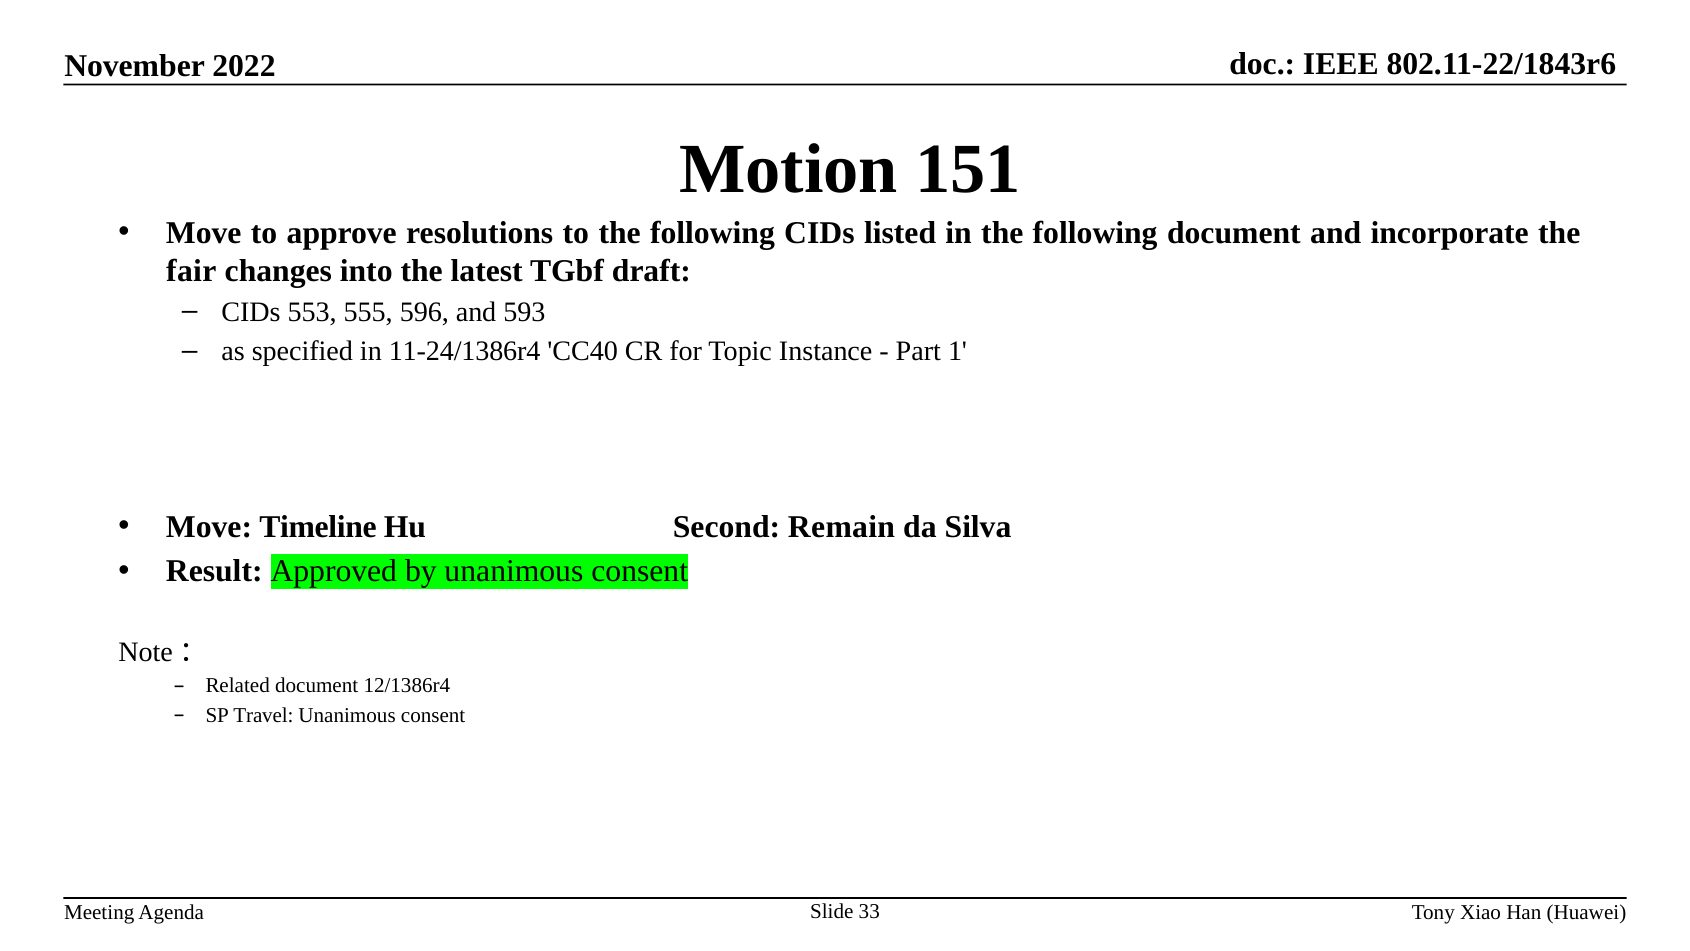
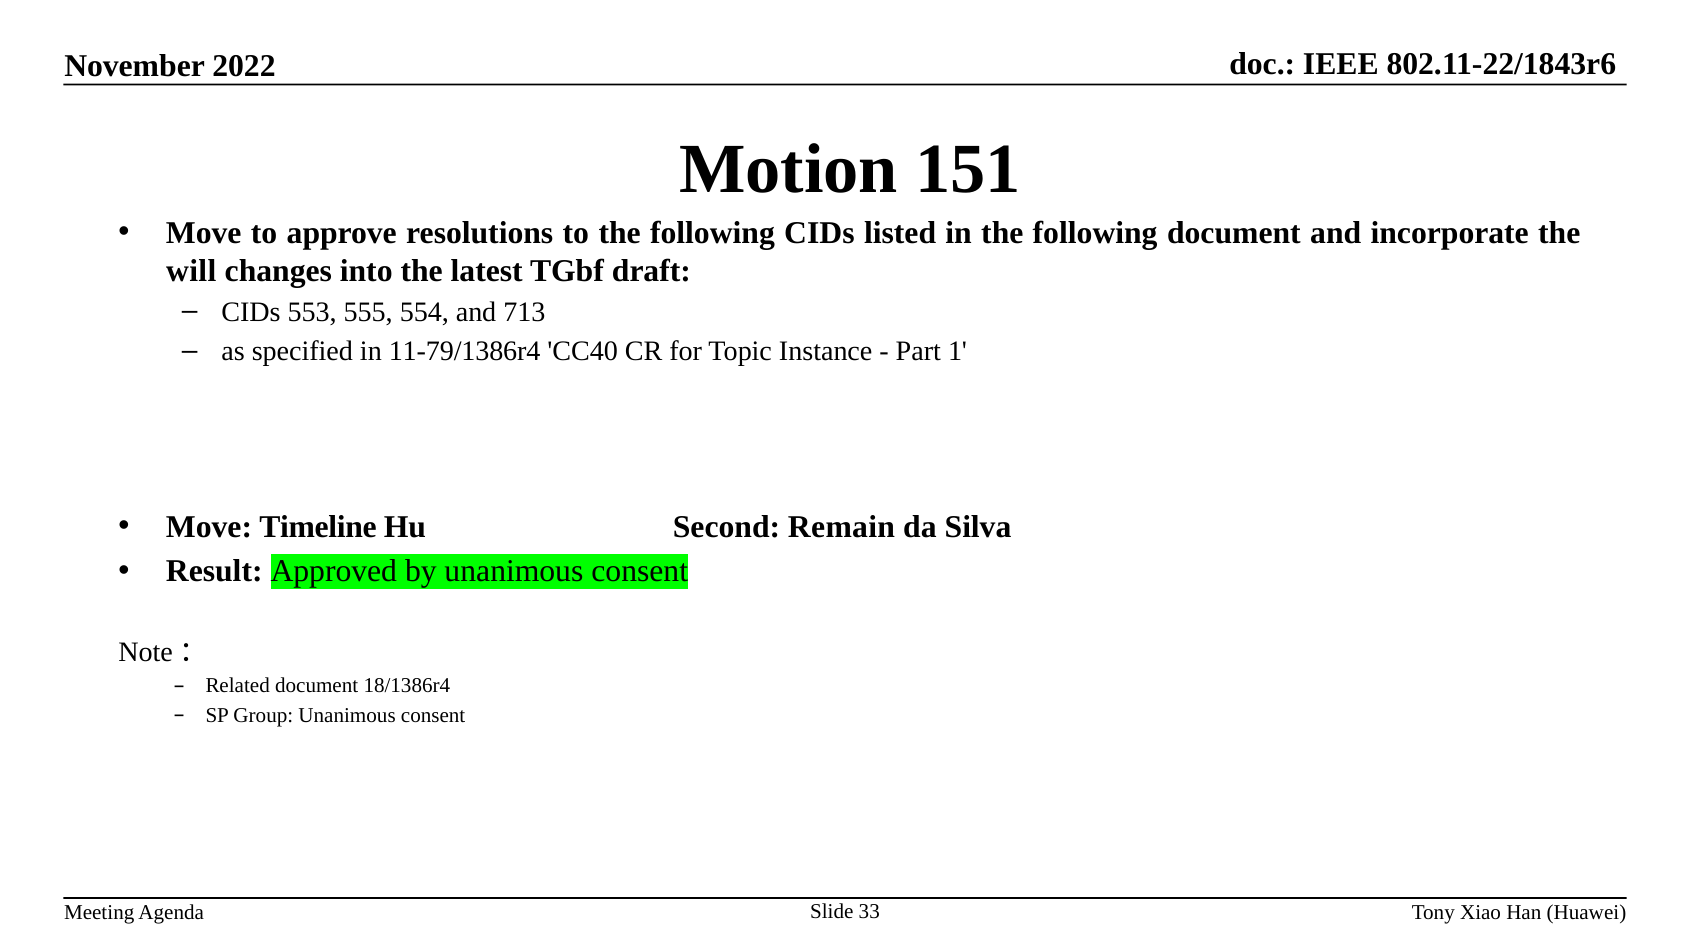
fair: fair -> will (191, 271)
596: 596 -> 554 (424, 312)
593: 593 -> 713 (524, 312)
11-24/1386r4: 11-24/1386r4 -> 11-79/1386r4 (465, 351)
12/1386r4: 12/1386r4 -> 18/1386r4 (407, 685)
Travel: Travel -> Group (263, 715)
